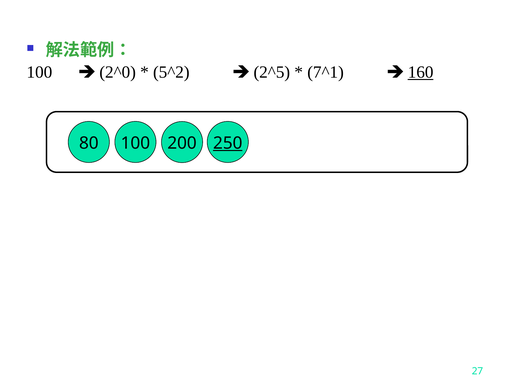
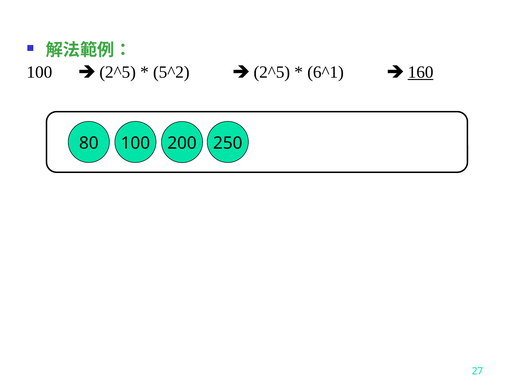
2^0: 2^0 -> 2^5 (118, 72)
7^1: 7^1 -> 6^1 (326, 72)
250 underline: present -> none (228, 143)
